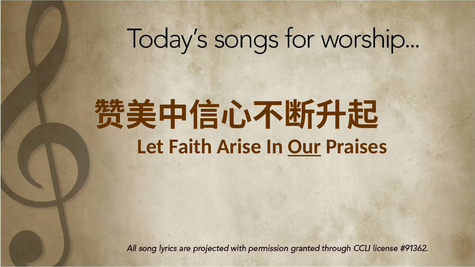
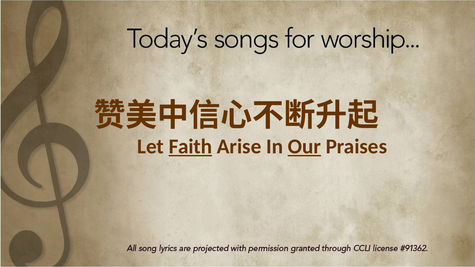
Faith underline: none -> present (190, 147)
